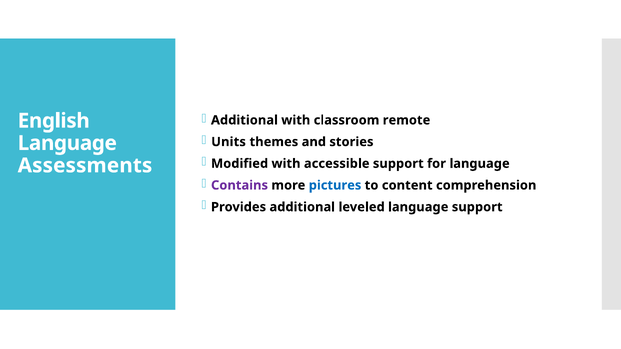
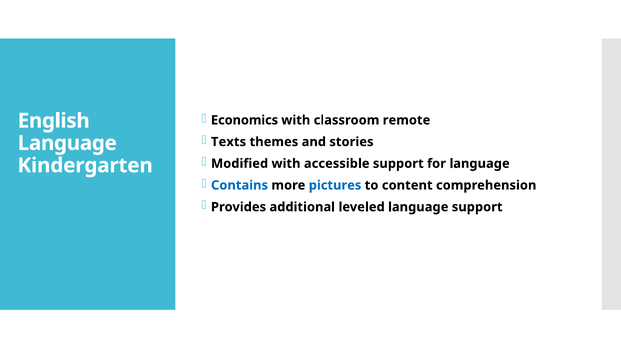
Additional: Additional -> Economics (245, 120)
Units: Units -> Texts (229, 142)
Assessments: Assessments -> Kindergarten (85, 166)
Contains colour: purple -> blue (239, 185)
